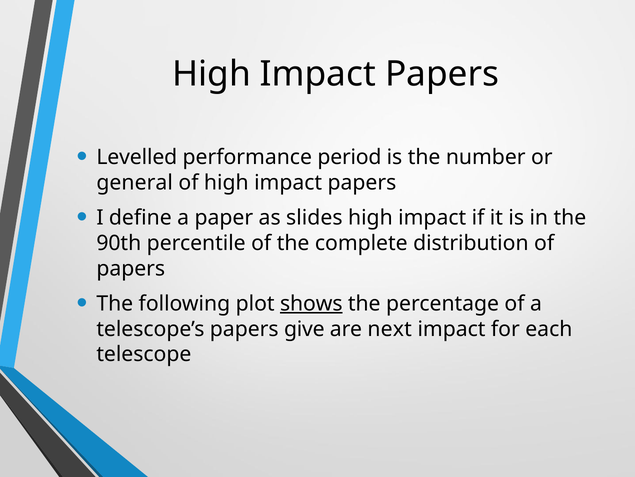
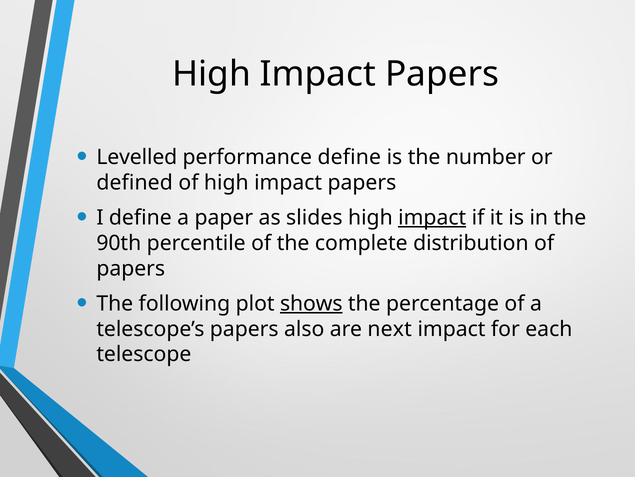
performance period: period -> define (349, 157)
general: general -> defined (135, 182)
impact underline: none -> present (432, 217)
give: give -> also (304, 329)
